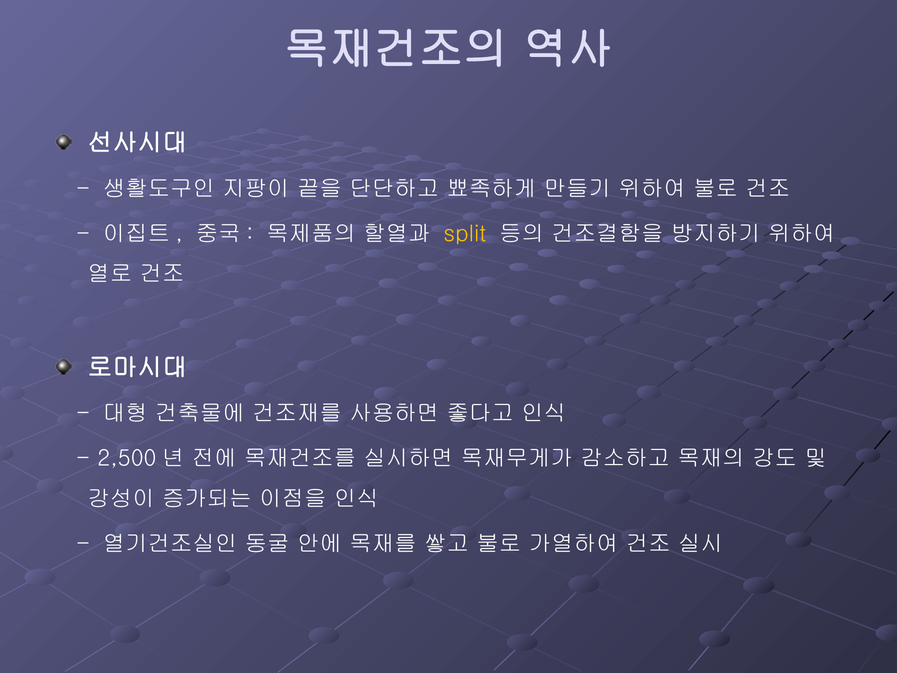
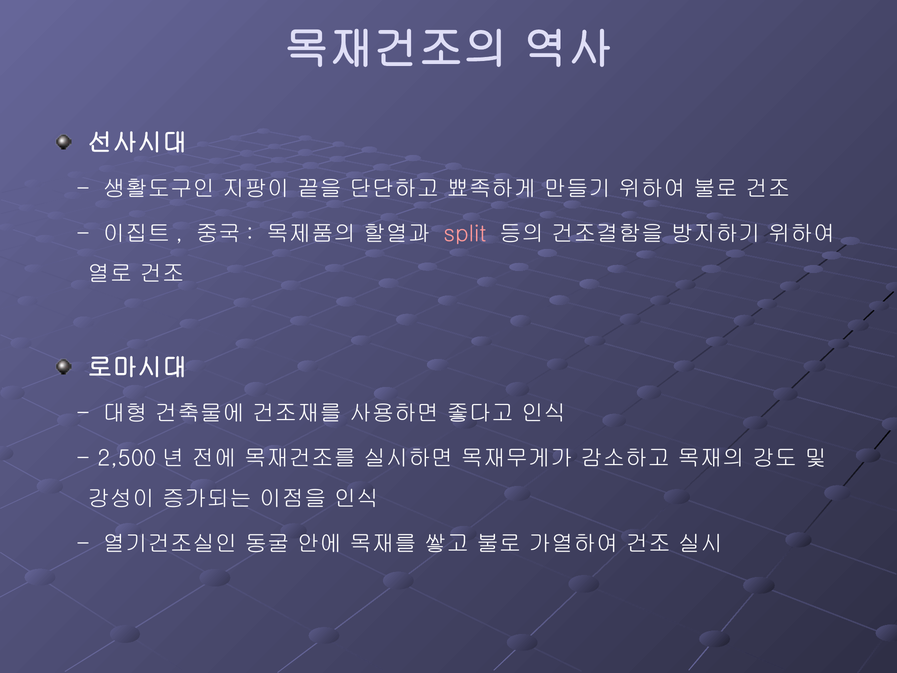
split colour: yellow -> pink (465, 234)
